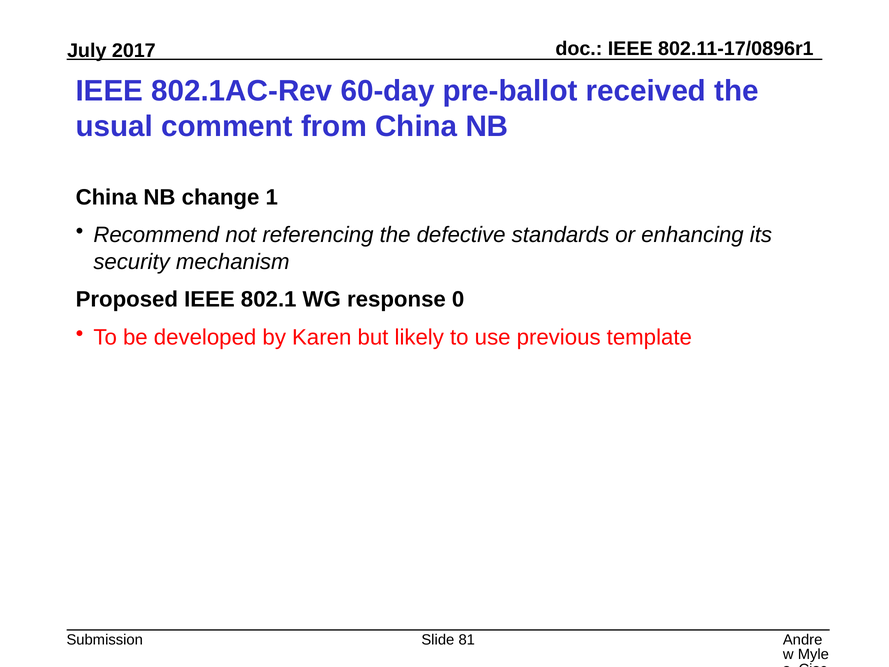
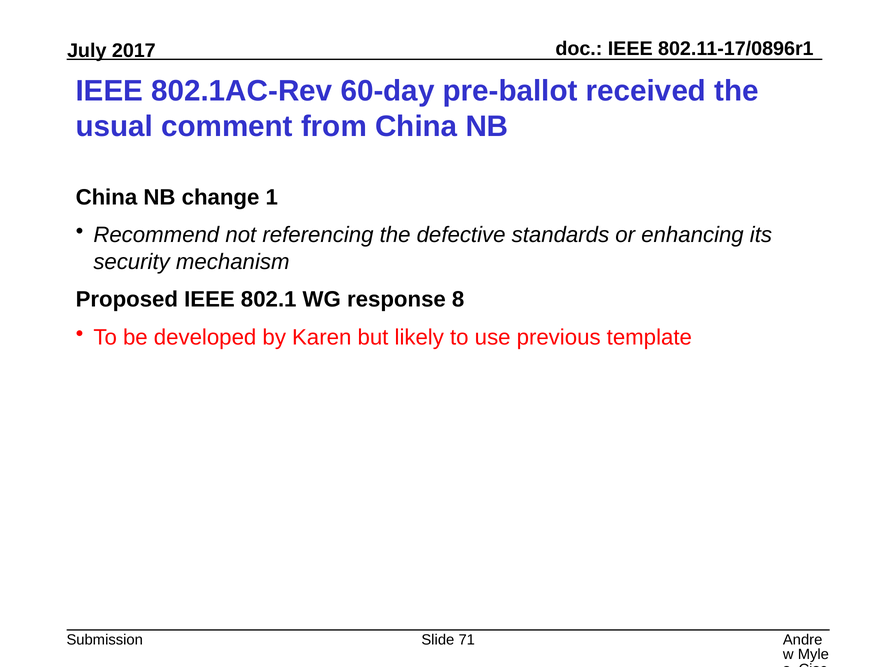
0: 0 -> 8 (458, 299)
81: 81 -> 71 (467, 639)
